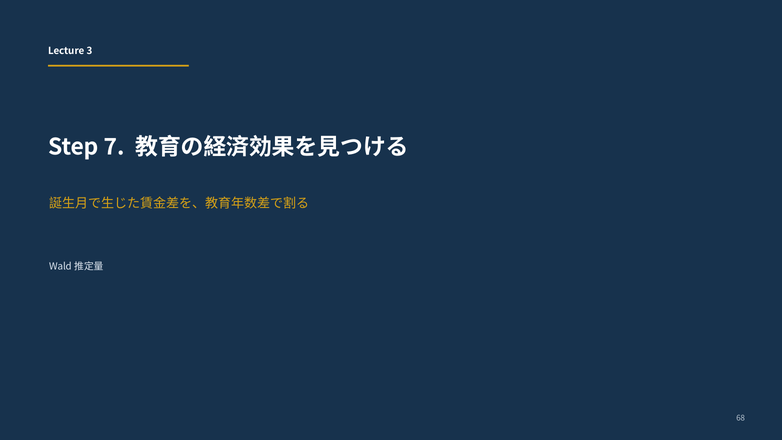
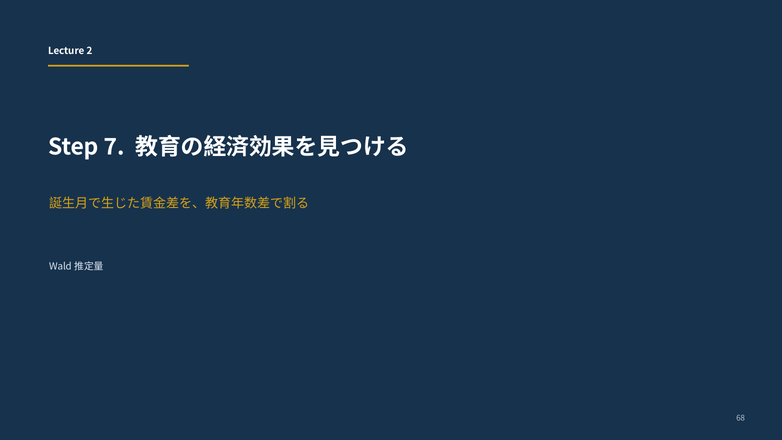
3: 3 -> 2 (89, 51)
